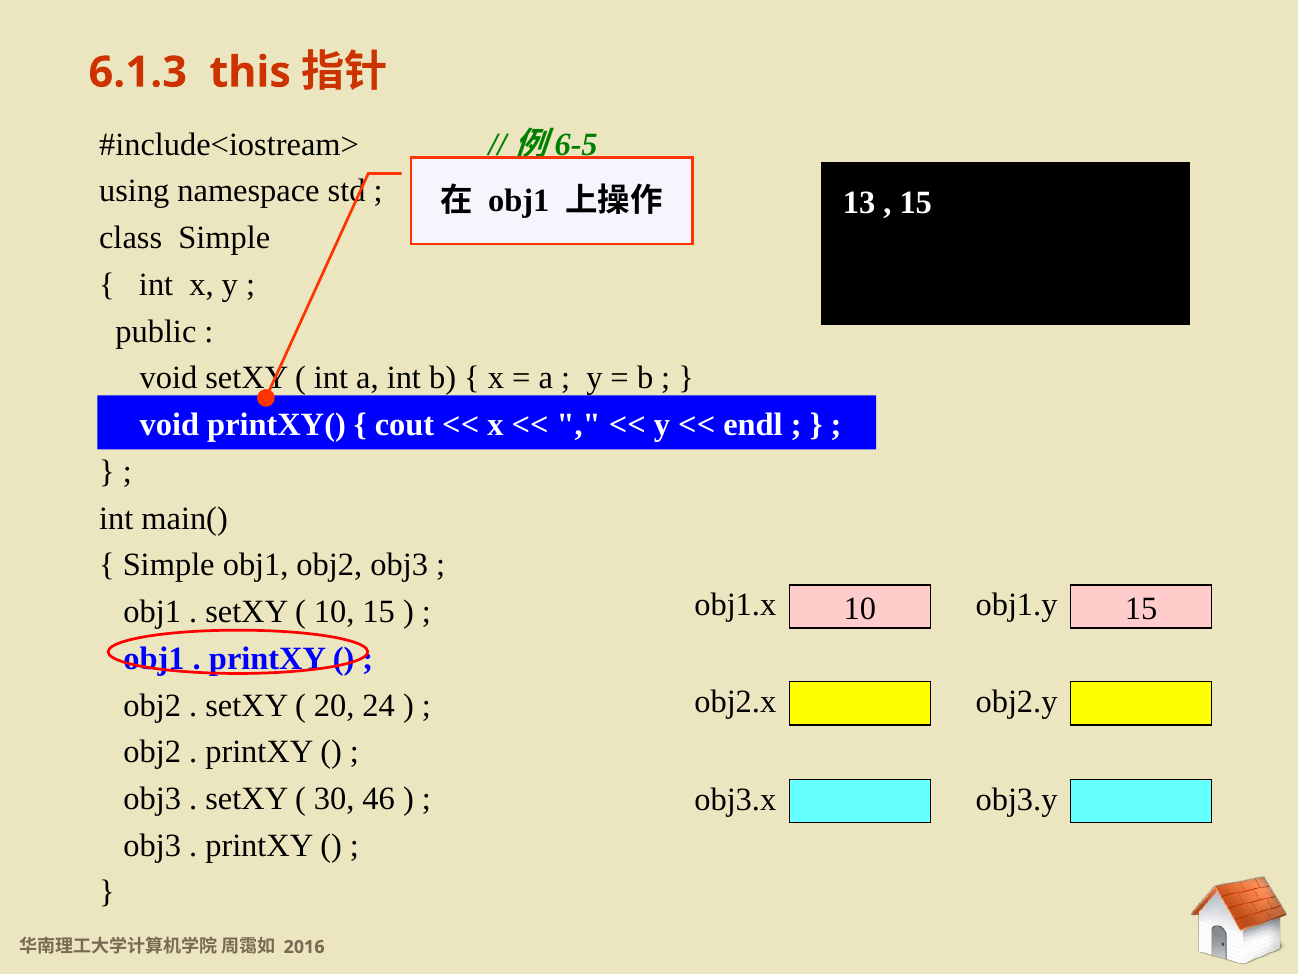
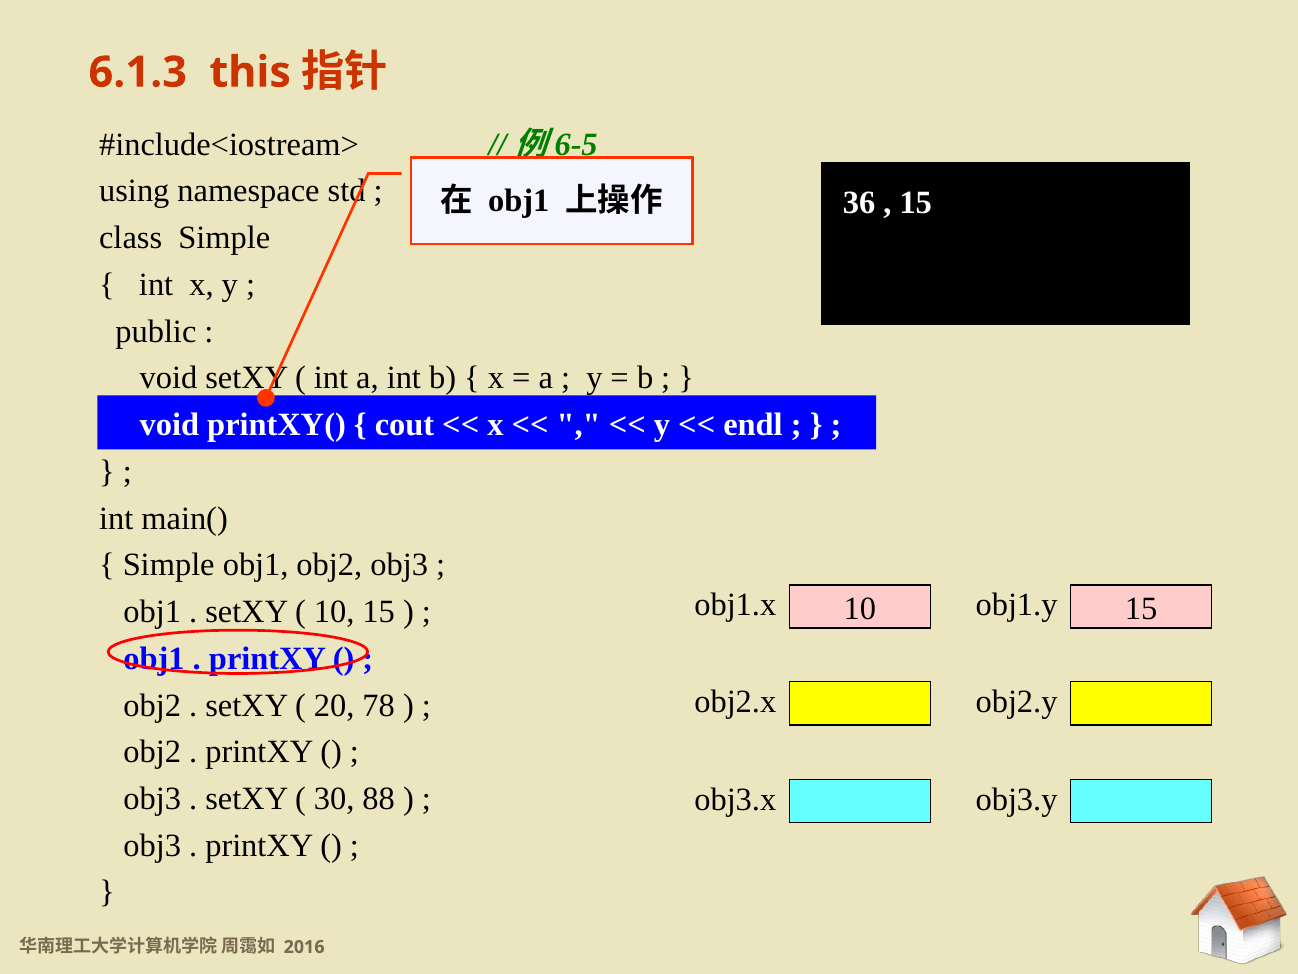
13: 13 -> 36 (859, 203)
24: 24 -> 78 (379, 705)
46: 46 -> 88 (379, 798)
